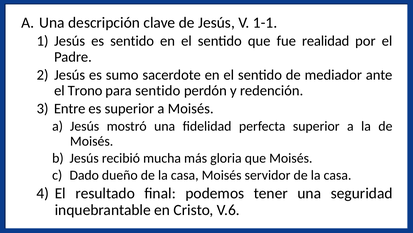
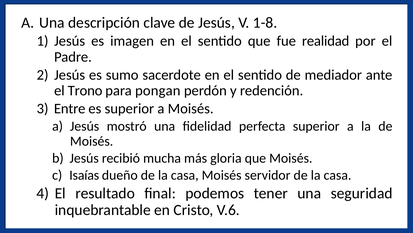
1-1: 1-1 -> 1-8 (265, 23)
es sentido: sentido -> imagen (132, 41)
para sentido: sentido -> pongan (158, 91)
Dado: Dado -> Isaías (84, 175)
